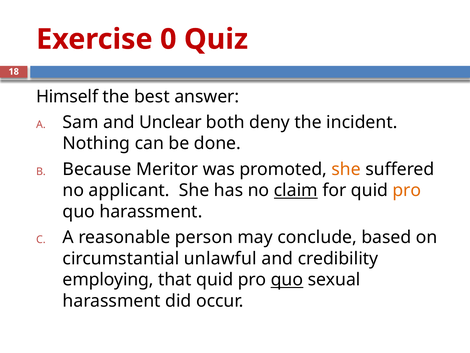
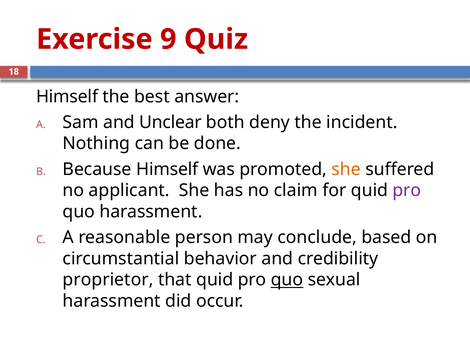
0: 0 -> 9 (168, 39)
Because Meritor: Meritor -> Himself (167, 169)
claim underline: present -> none (296, 190)
pro colour: orange -> purple (407, 190)
unlawful: unlawful -> behavior (220, 258)
employing: employing -> proprietor (108, 279)
